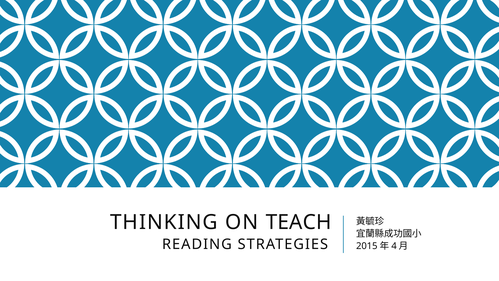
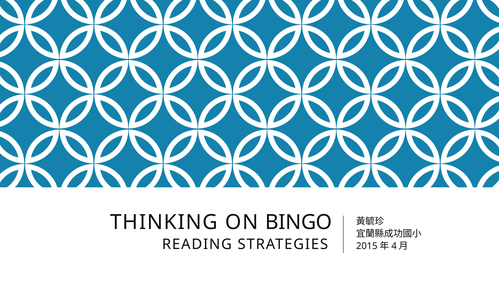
TEACH: TEACH -> BINGO (299, 222)
